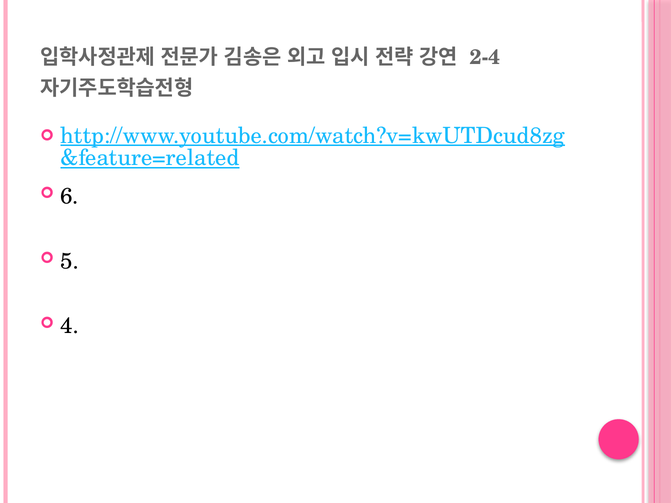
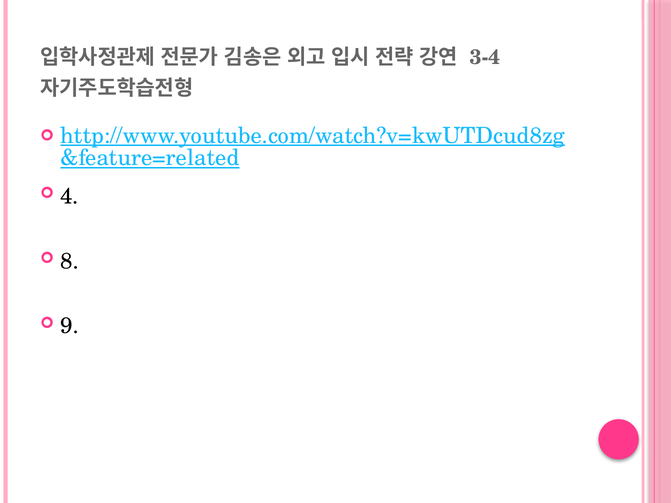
2-4: 2-4 -> 3-4 (485, 57)
6: 6 -> 4 (69, 196)
5: 5 -> 8 (70, 261)
4: 4 -> 9 (70, 326)
